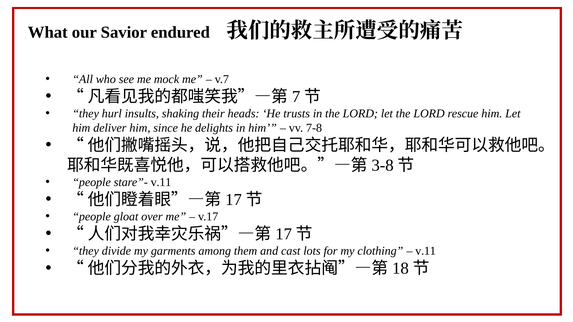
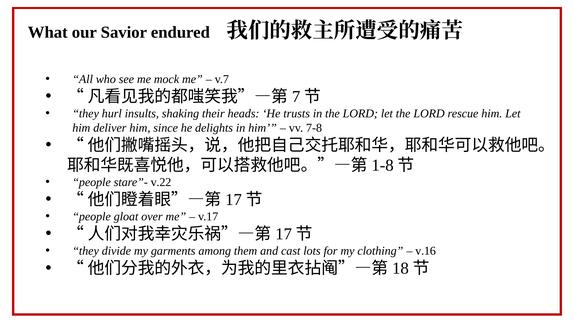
3-8: 3-8 -> 1-8 (383, 165)
stare”- v.11: v.11 -> v.22 (161, 182)
v.11: v.11 -> v.16 (426, 251)
